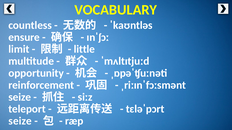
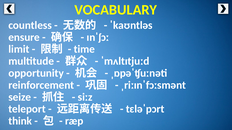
little: little -> time (84, 49)
seize: seize -> think (20, 121)
